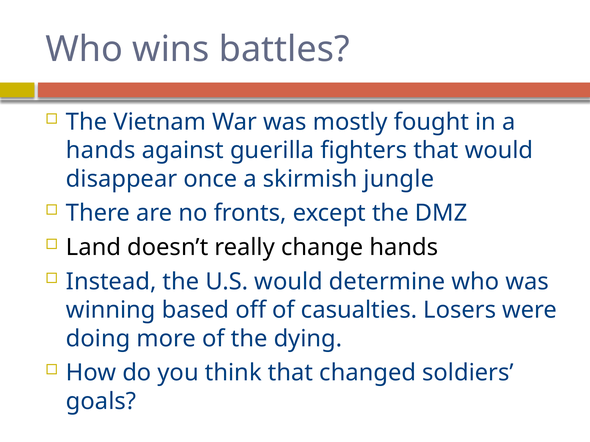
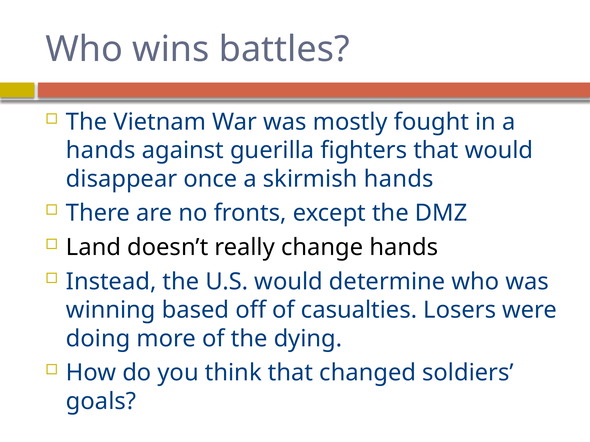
skirmish jungle: jungle -> hands (399, 179)
